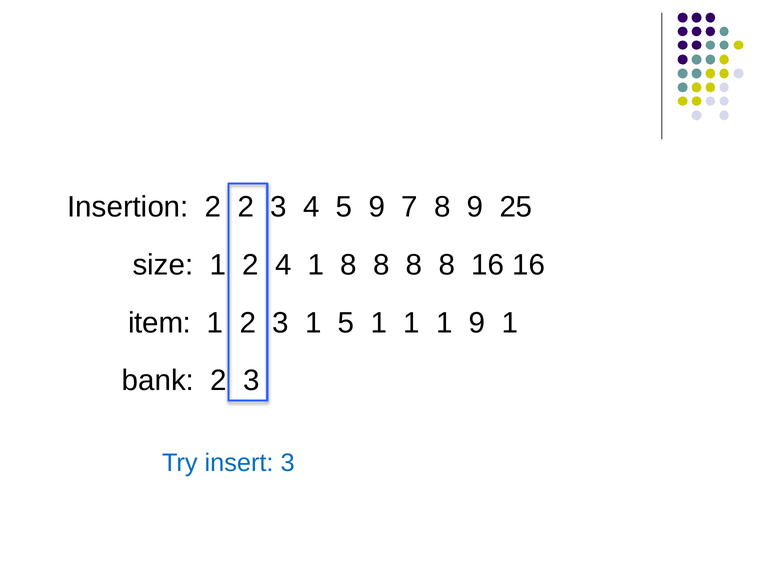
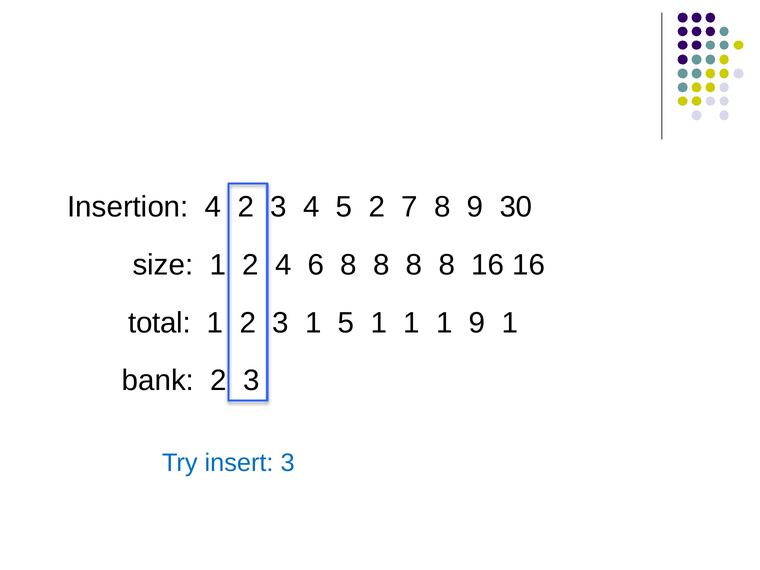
Insertion 2: 2 -> 4 (213, 207)
5 9: 9 -> 2 (377, 207)
25: 25 -> 30 (516, 207)
4 1: 1 -> 6 (316, 265)
item: item -> total (160, 323)
